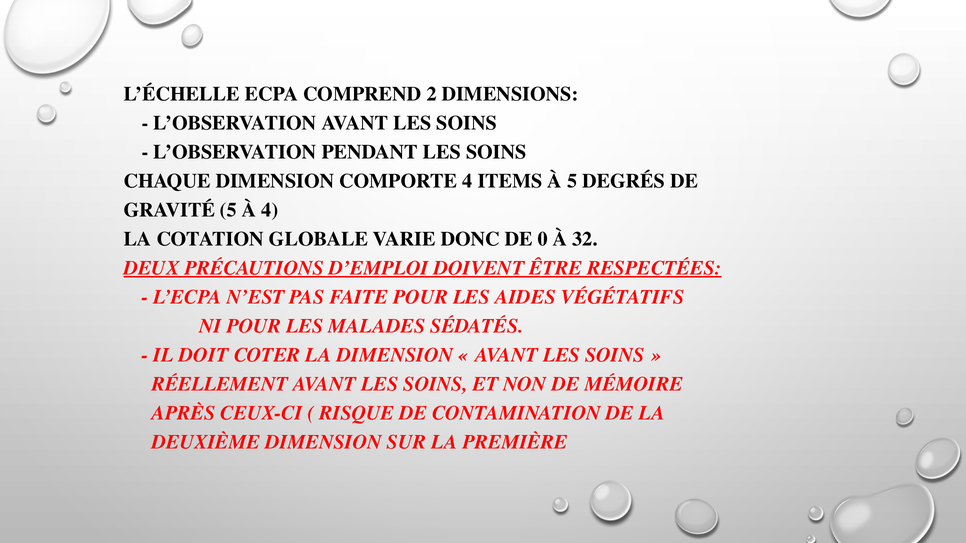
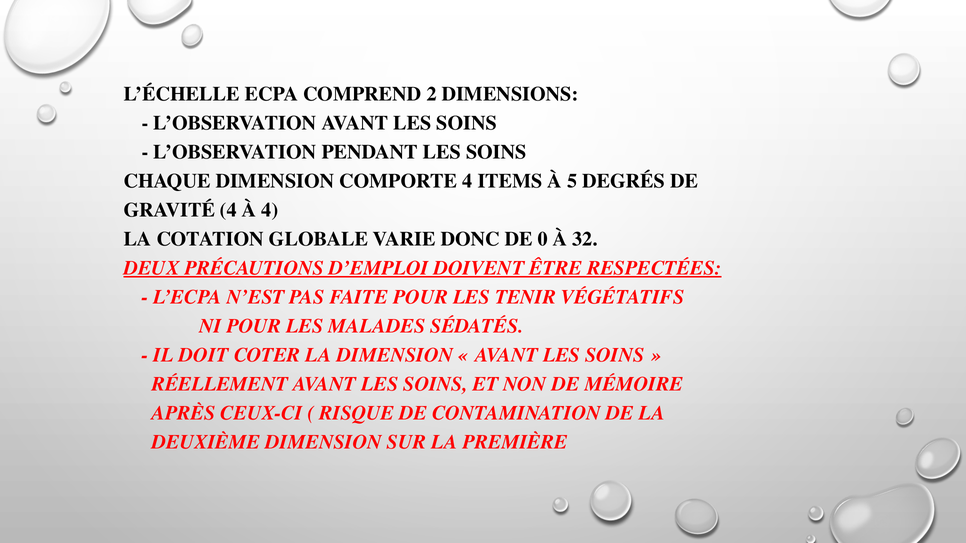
GRAVITÉ 5: 5 -> 4 (228, 210)
AIDES: AIDES -> TENIR (526, 297)
